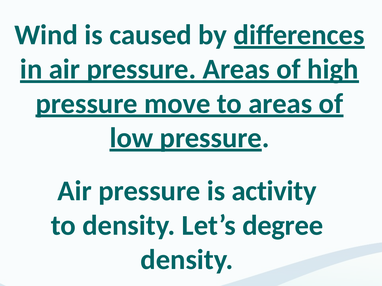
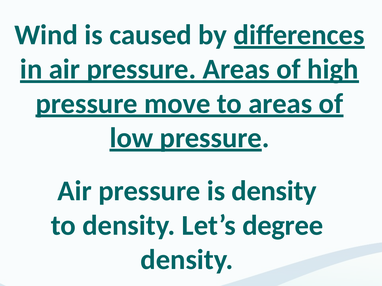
is activity: activity -> density (274, 191)
